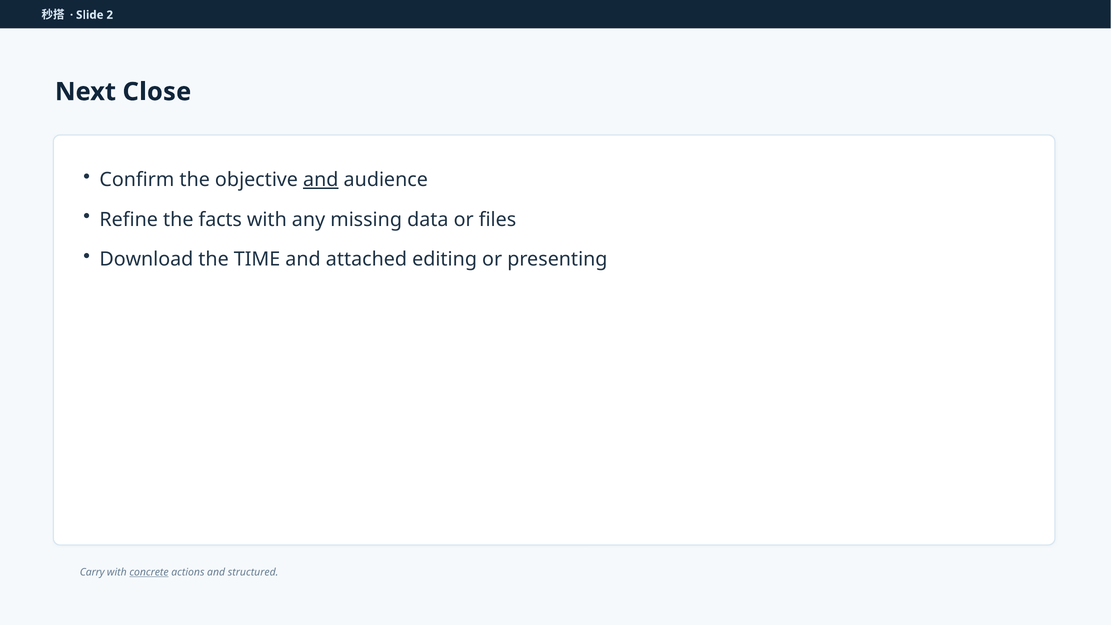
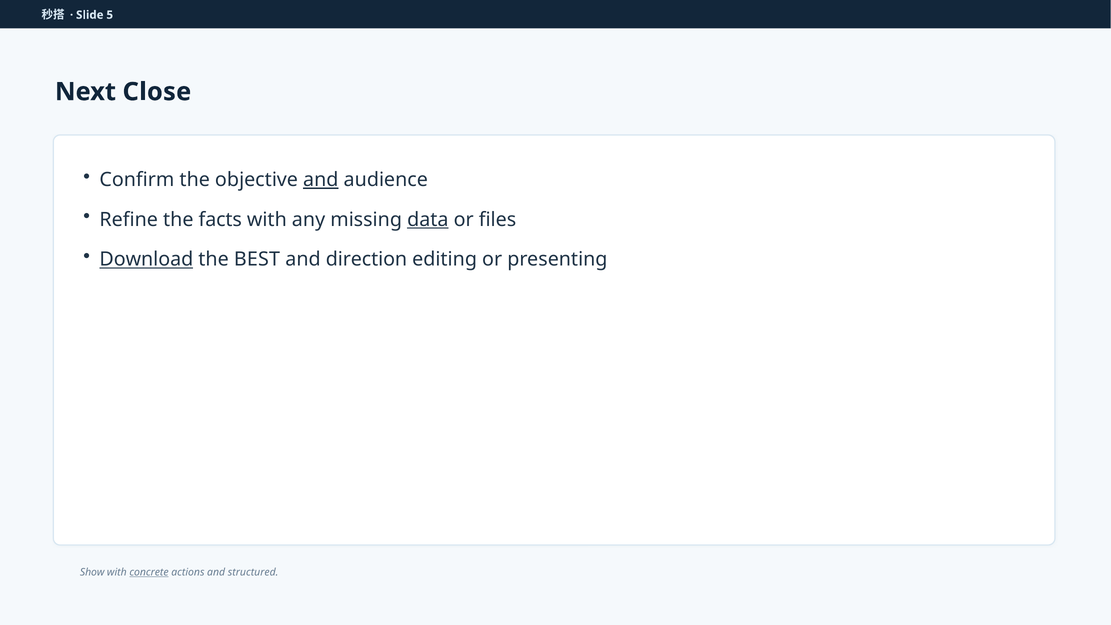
2: 2 -> 5 (110, 15)
data underline: none -> present (428, 220)
Download underline: none -> present (146, 259)
TIME: TIME -> BEST (257, 259)
attached: attached -> direction (367, 259)
Carry: Carry -> Show (92, 572)
